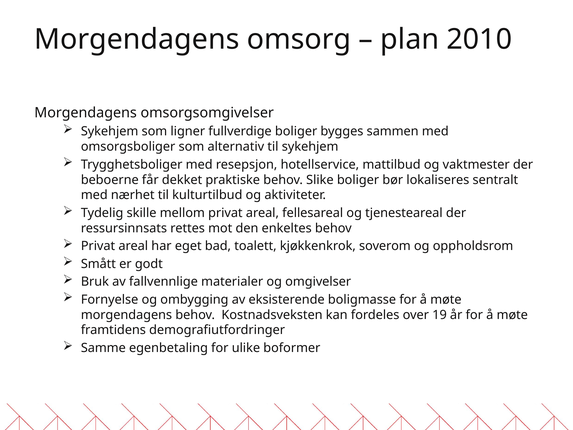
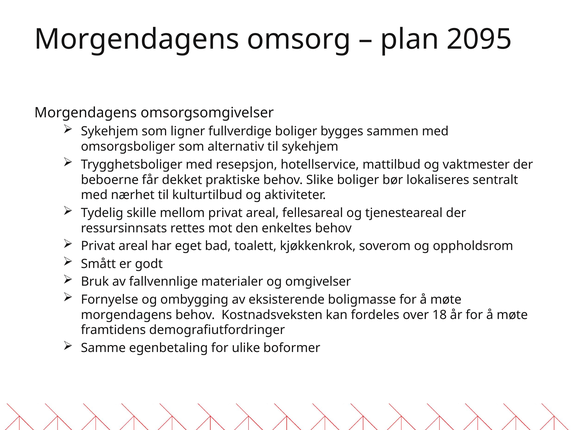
2010: 2010 -> 2095 (479, 39)
19: 19 -> 18 (440, 315)
